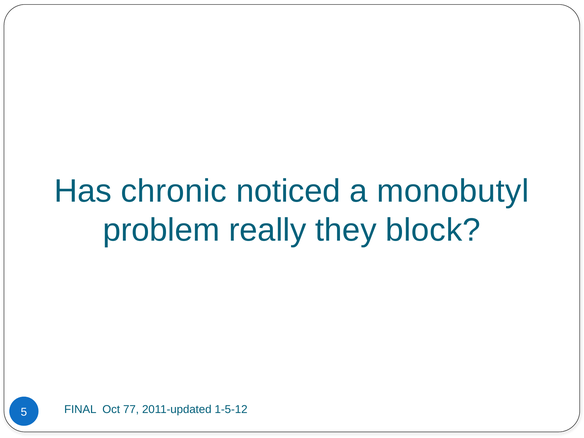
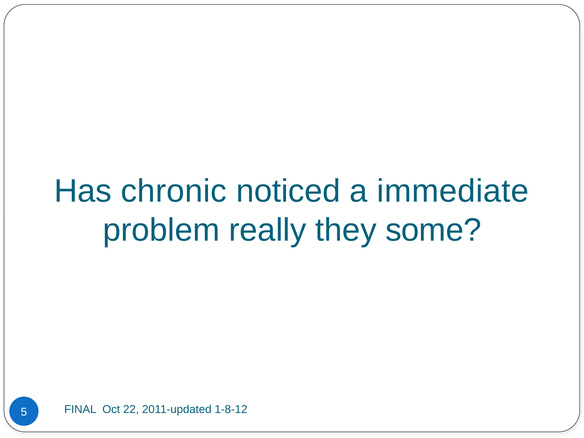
monobutyl: monobutyl -> immediate (453, 191)
block: block -> some (433, 230)
77: 77 -> 22 (131, 410)
1-5-12: 1-5-12 -> 1-8-12 (231, 410)
